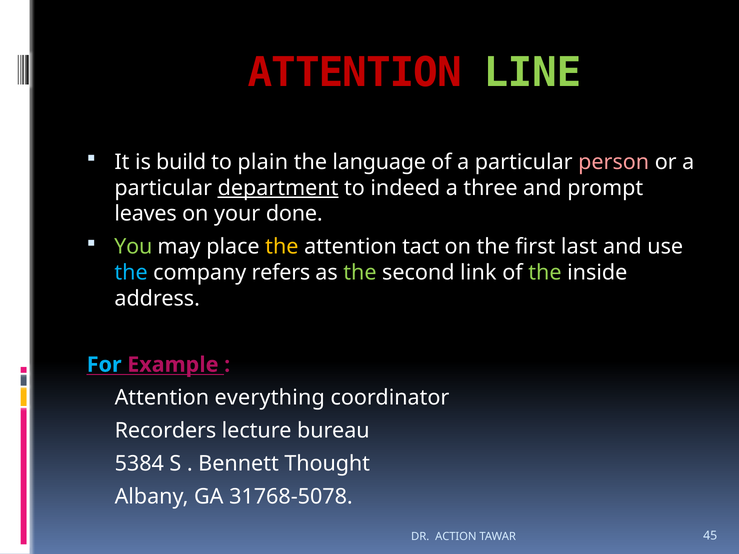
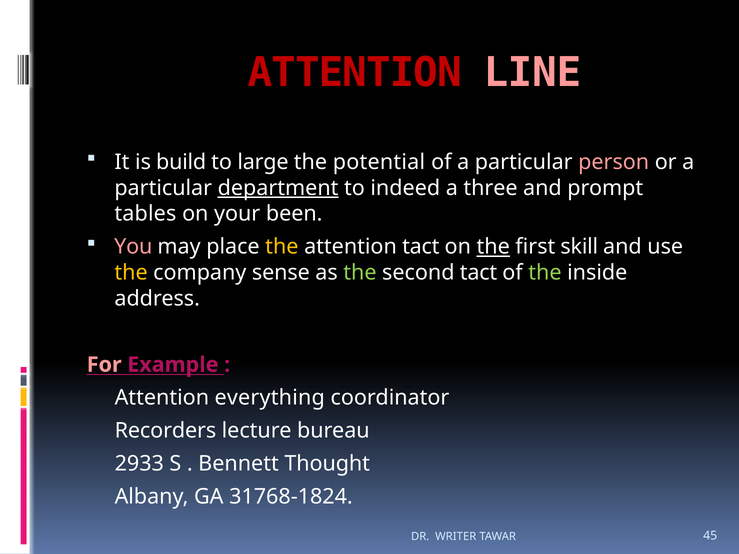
LINE colour: light green -> pink (532, 73)
plain: plain -> large (263, 162)
language: language -> potential (379, 162)
leaves: leaves -> tables (145, 214)
done: done -> been (294, 214)
You colour: light green -> pink (133, 247)
the underline: none -> present (493, 247)
last: last -> skill (579, 247)
the colour: light blue -> yellow (131, 273)
refers: refers -> sense (281, 273)
second link: link -> tact (479, 273)
For colour: light blue -> pink (104, 365)
5384: 5384 -> 2933 (139, 464)
31768-5078: 31768-5078 -> 31768-1824 (291, 497)
ACTION: ACTION -> WRITER (456, 537)
